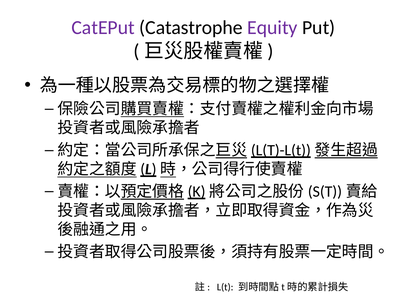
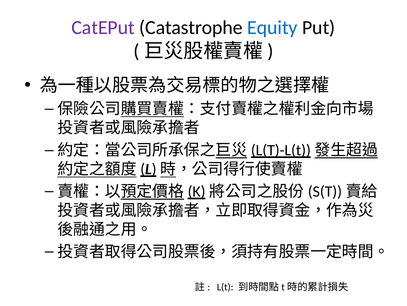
Equity colour: purple -> blue (272, 28)
